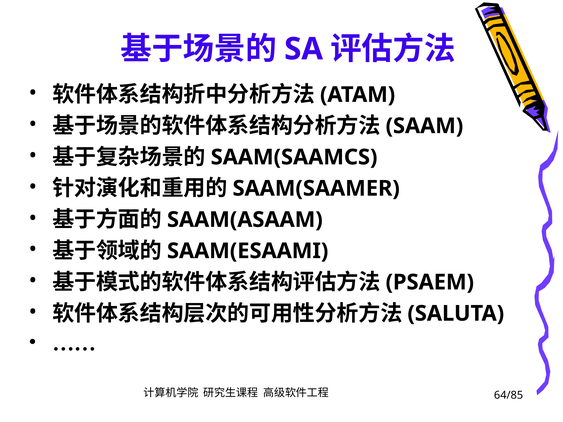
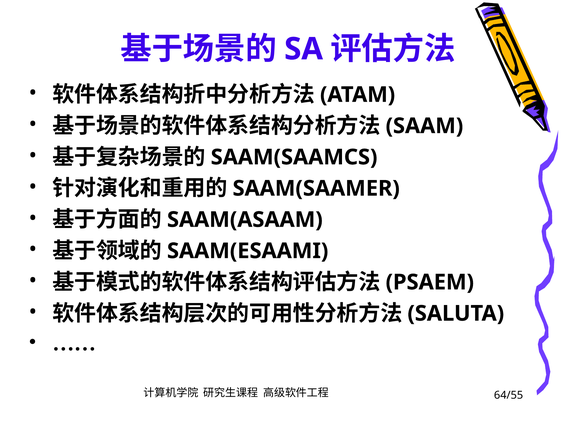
64/85: 64/85 -> 64/55 (509, 395)
